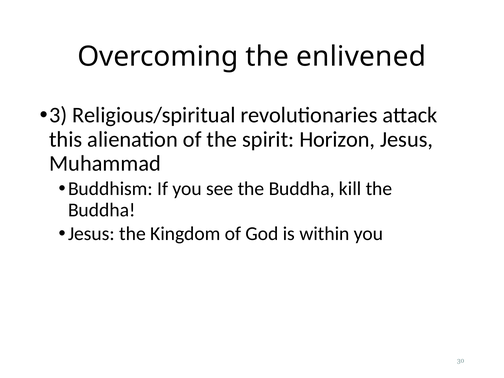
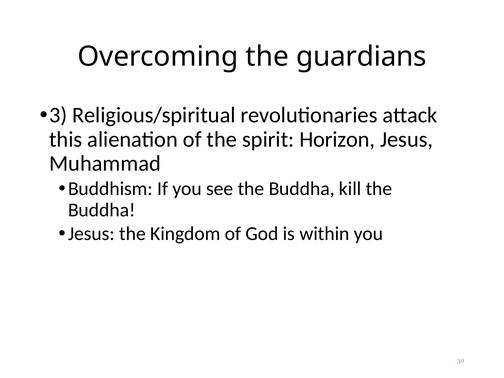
enlivened: enlivened -> guardians (361, 56)
